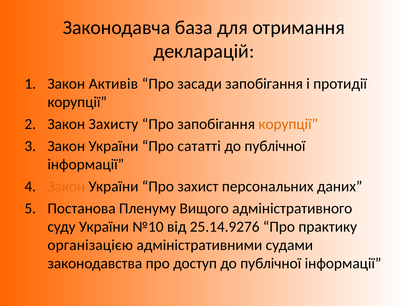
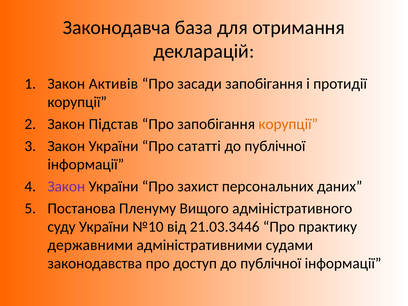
Захисту: Захисту -> Підстав (113, 124)
Закон colour: orange -> purple (66, 186)
25.14.9276: 25.14.9276 -> 21.03.3446 (225, 227)
організацією: організацією -> державними (90, 245)
